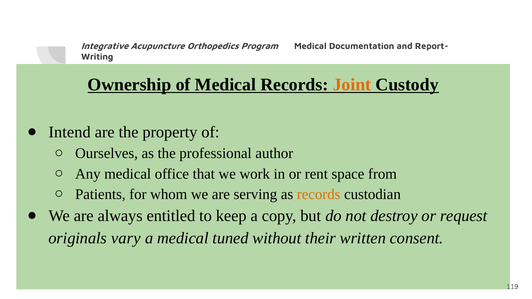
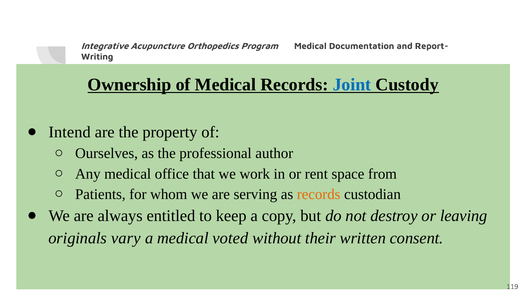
Joint colour: orange -> blue (352, 85)
request: request -> leaving (464, 216)
tuned: tuned -> voted (230, 238)
